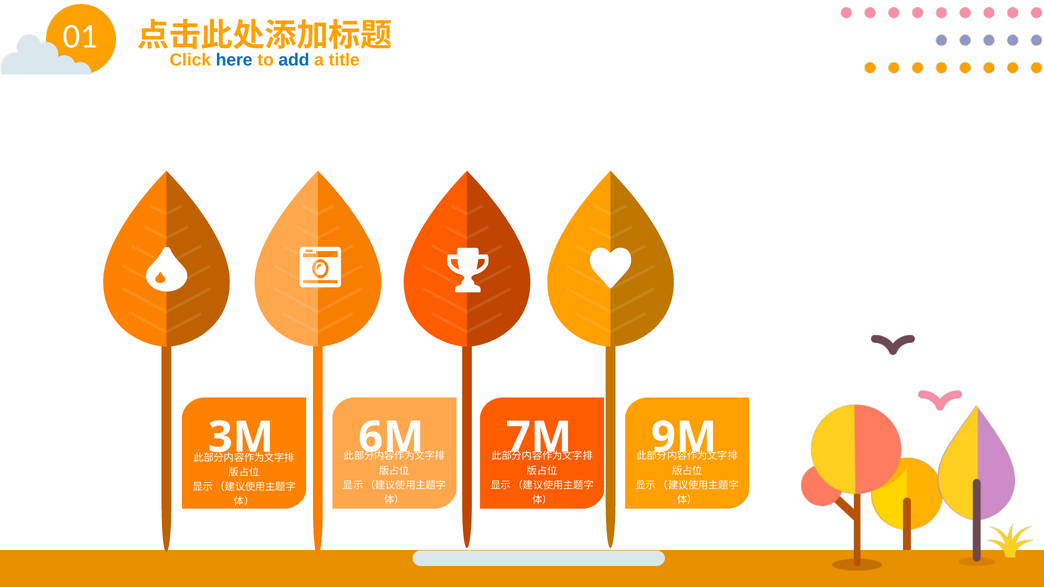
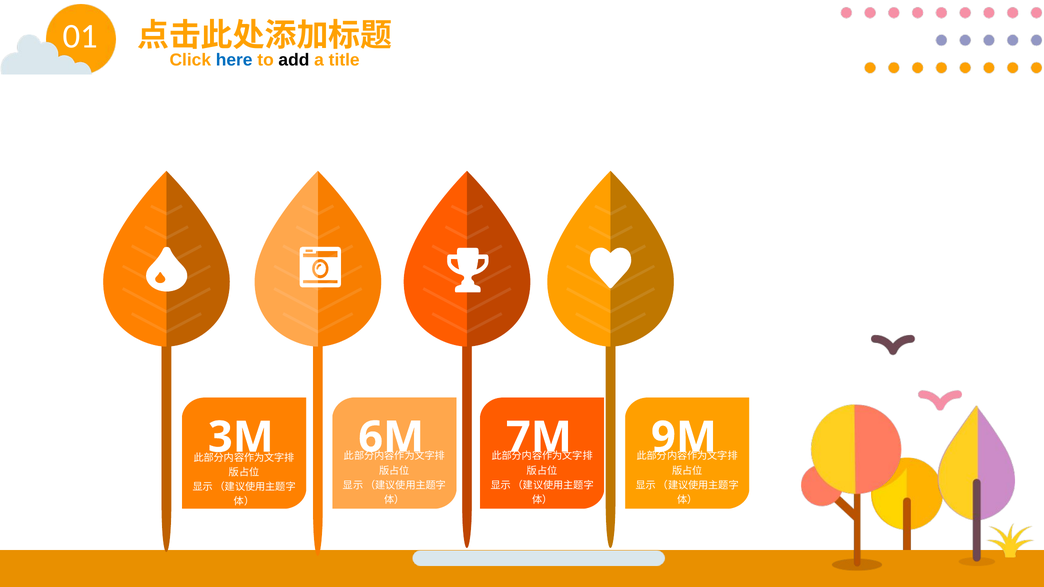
add colour: blue -> black (294, 60)
